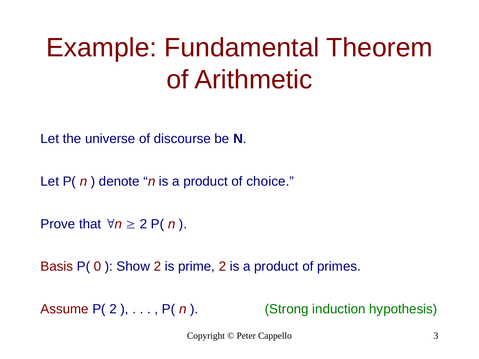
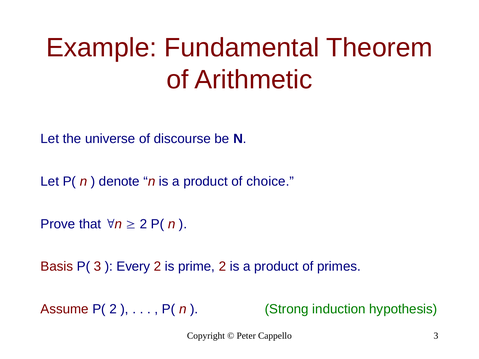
P( 0: 0 -> 3 (98, 267)
Show: Show -> Every (133, 267)
